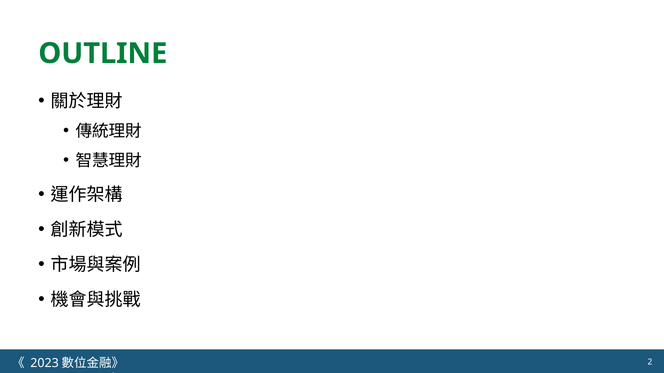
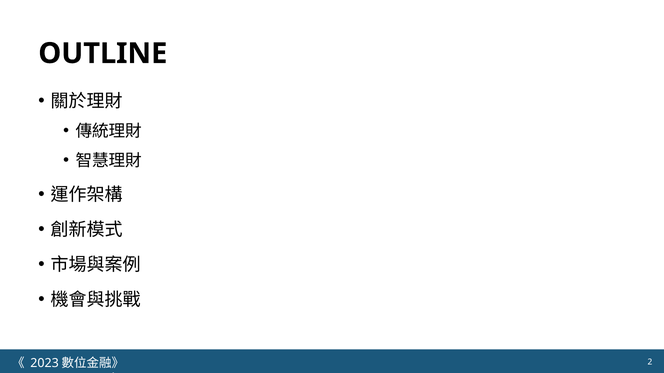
OUTLINE colour: green -> black (103, 54)
